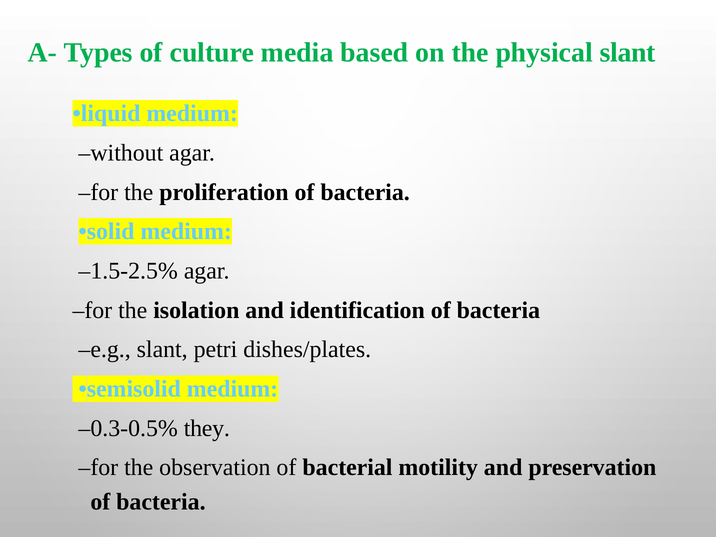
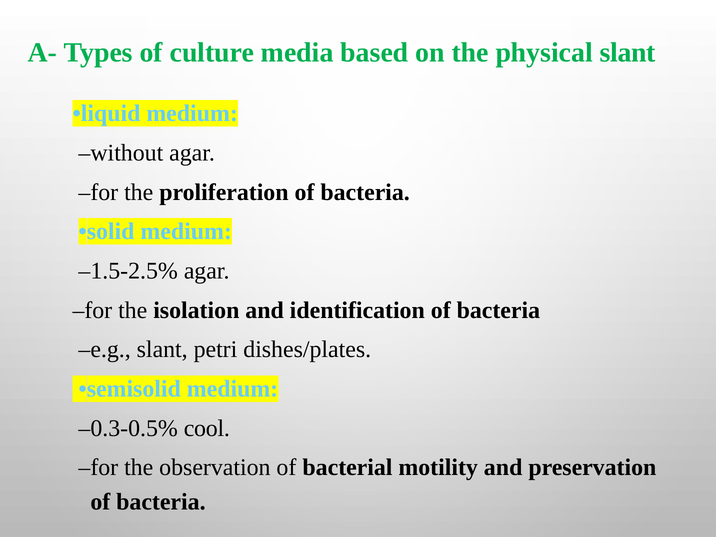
they: they -> cool (207, 428)
